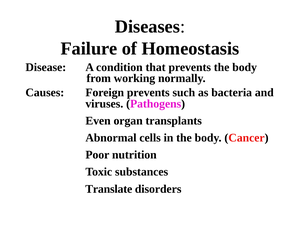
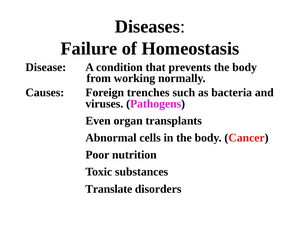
Foreign prevents: prevents -> trenches (148, 93)
